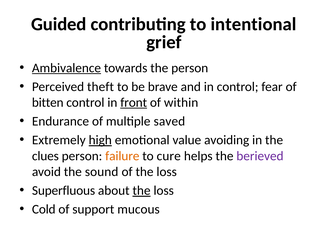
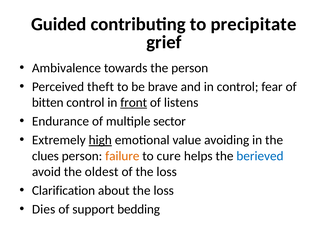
intentional: intentional -> precipitate (254, 24)
Ambivalence underline: present -> none (66, 68)
within: within -> listens (181, 103)
saved: saved -> sector (170, 121)
berieved colour: purple -> blue (260, 156)
sound: sound -> oldest (102, 172)
Superfluous: Superfluous -> Clarification (64, 191)
the underline: present -> none (142, 191)
Cold: Cold -> Dies (44, 209)
mucous: mucous -> bedding (139, 209)
